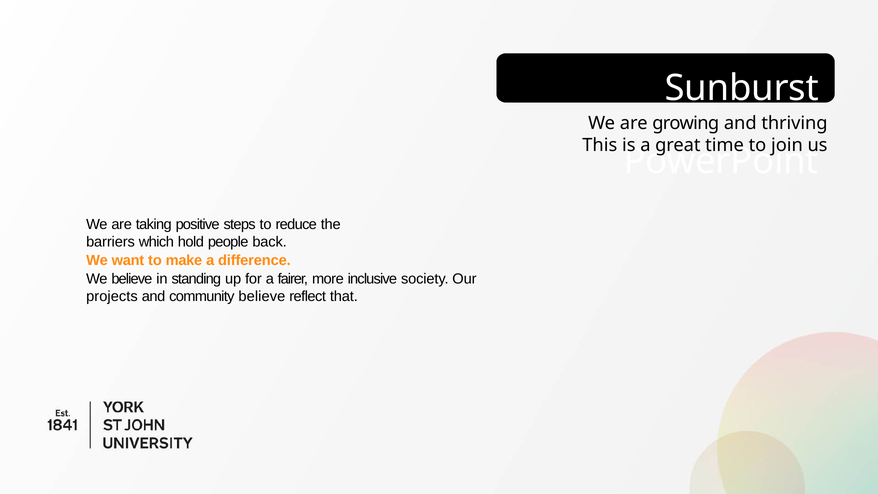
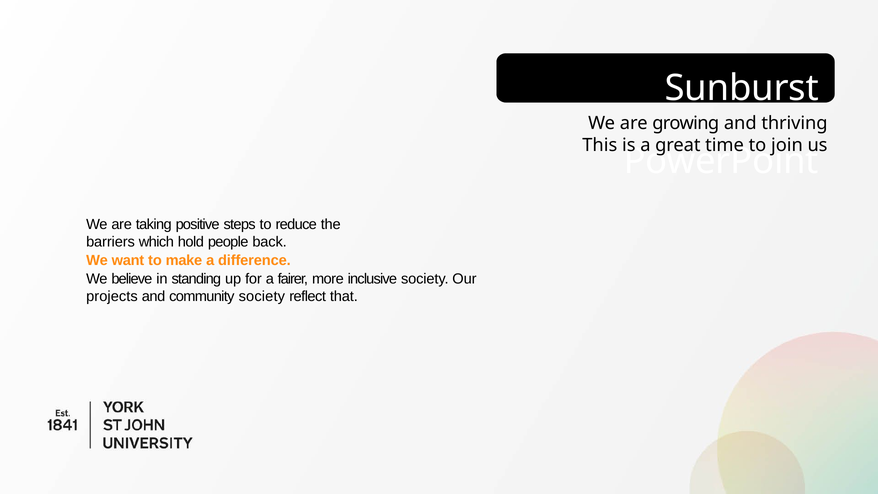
community believe: believe -> society (262, 297)
